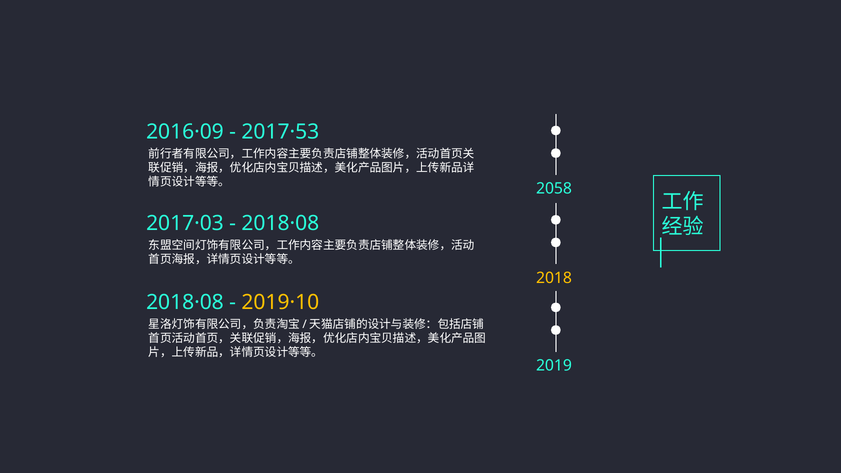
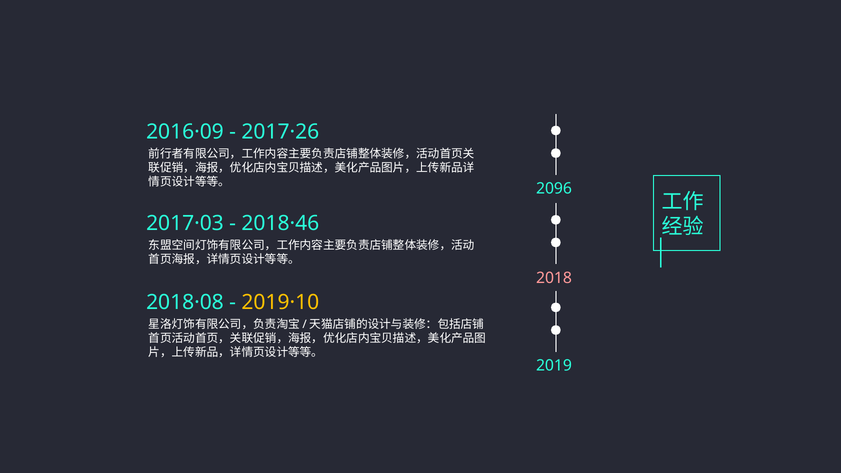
2017·53: 2017·53 -> 2017·26 (280, 132)
2058: 2058 -> 2096 (554, 189)
2018·08: 2018·08 -> 2018·46 (280, 223)
2018 colour: yellow -> pink (554, 278)
